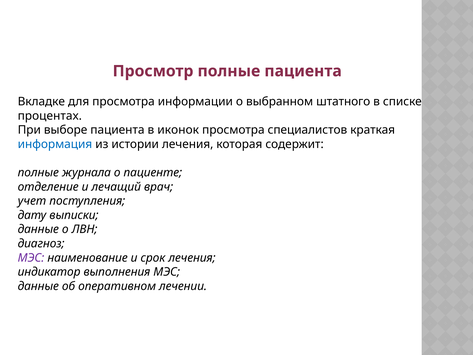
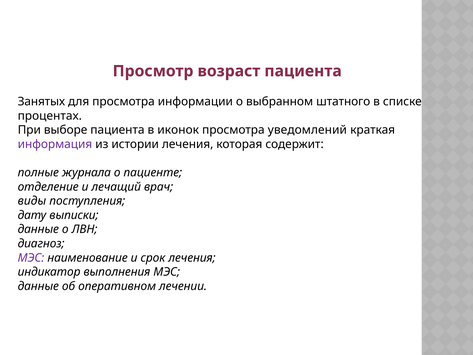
Просмотр полные: полные -> возраст (229, 71)
Вкладке: Вкладке -> Занятых (41, 102)
специалистов: специалистов -> уведомлений (307, 130)
информация colour: blue -> purple (55, 144)
учет: учет -> виды (32, 201)
